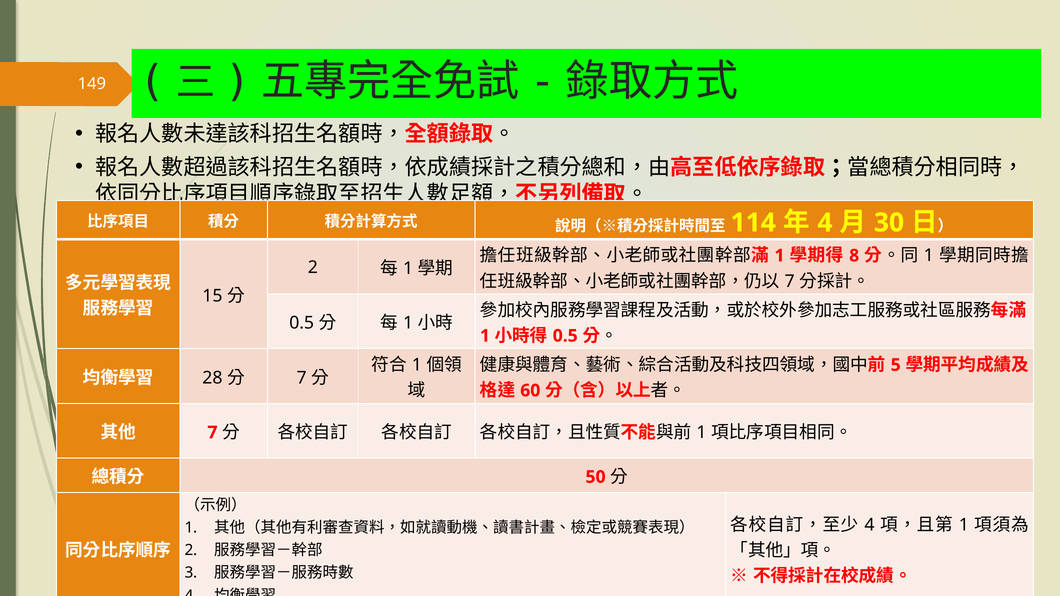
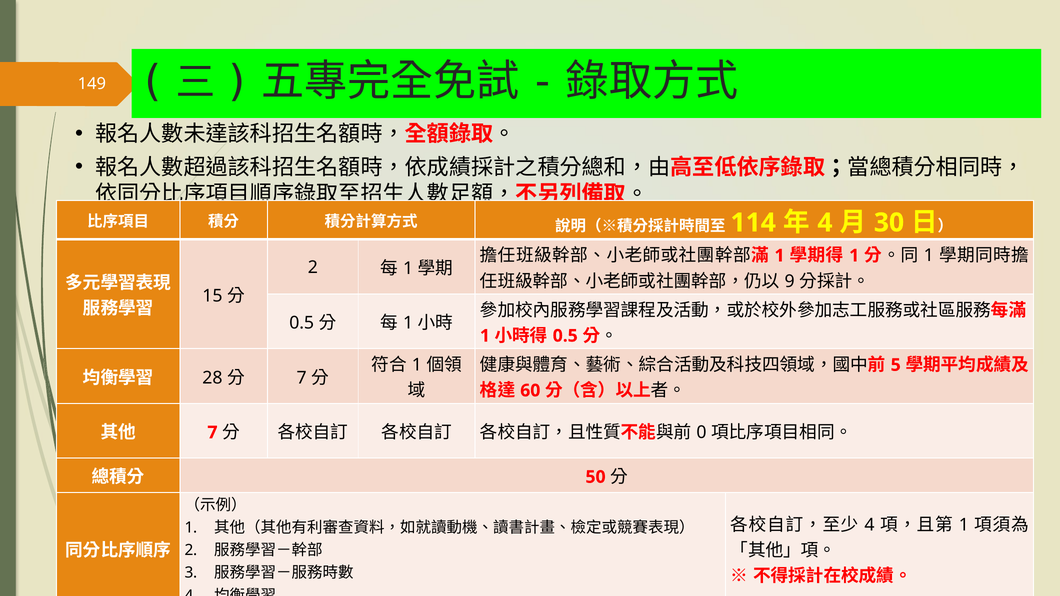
8: 8 -> 1 (854, 256)
7: 7 -> 9 (790, 281)
1: 1 -> 0 (701, 433)
